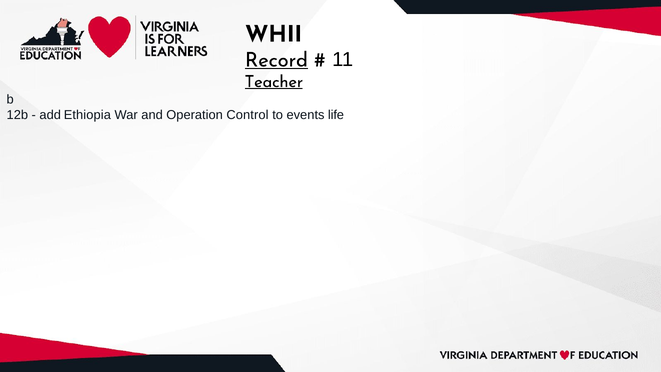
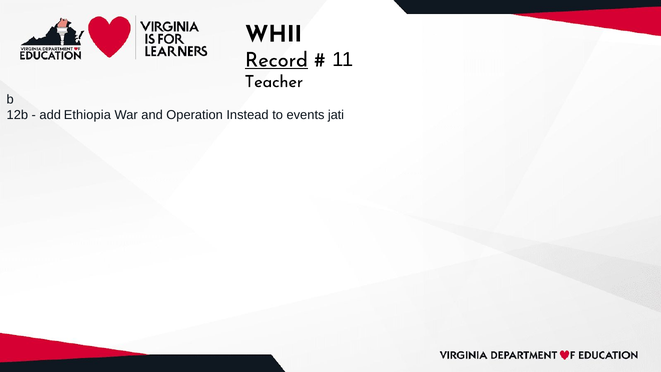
Teacher underline: present -> none (274, 82)
Control: Control -> Instead (248, 115)
life: life -> jati (336, 115)
